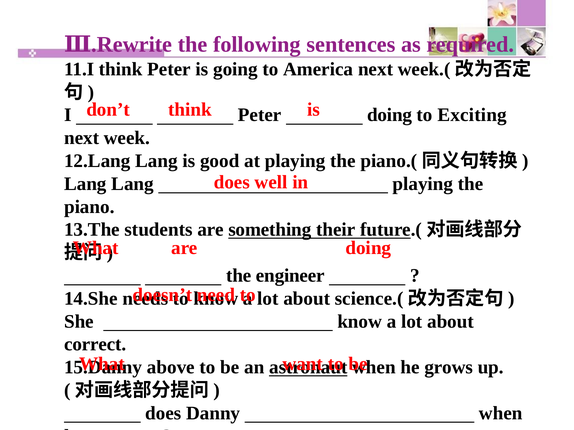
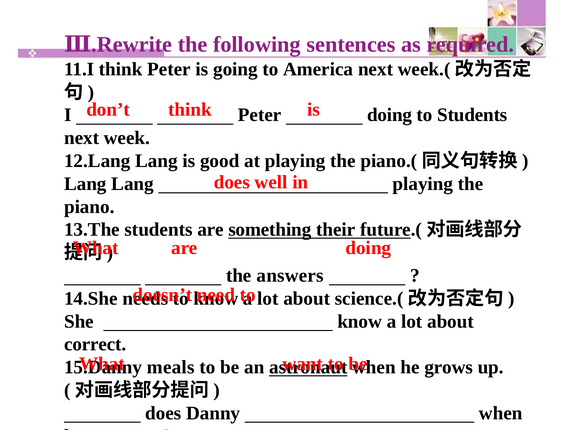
to Exciting: Exciting -> Students (472, 115)
engineer: engineer -> answers (290, 276)
above: above -> meals (171, 368)
